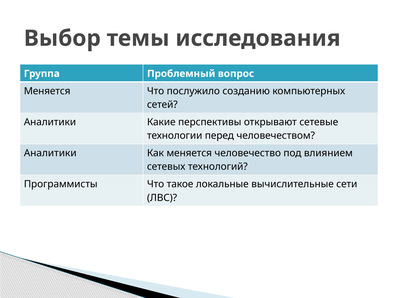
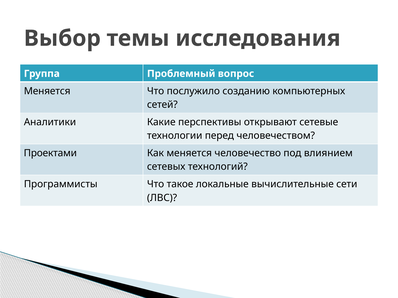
Аналитики: Аналитики -> Проектами (50, 153)
